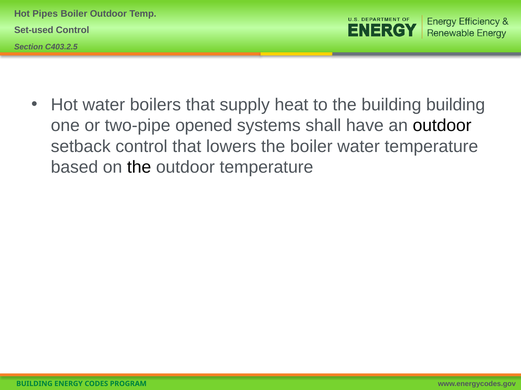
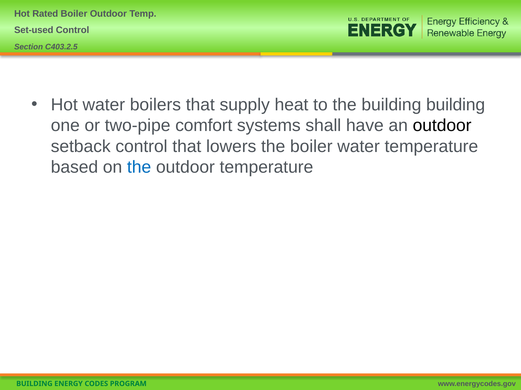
Pipes: Pipes -> Rated (45, 14)
opened: opened -> comfort (204, 126)
the colour: black -> blue (139, 167)
